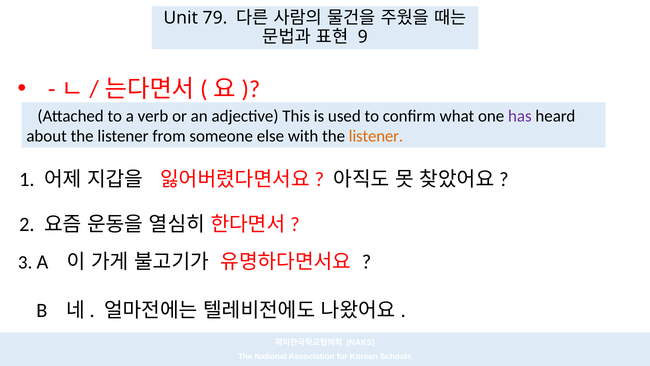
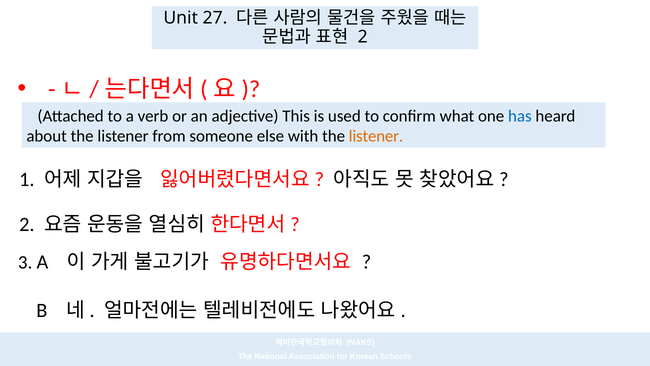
79: 79 -> 27 (215, 18)
9: 9 -> 2 (363, 37)
has colour: purple -> blue (520, 116)
